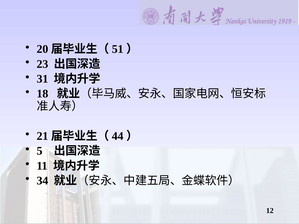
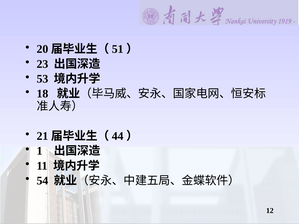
31: 31 -> 53 (42, 79)
5: 5 -> 1 (40, 151)
34: 34 -> 54 (42, 181)
